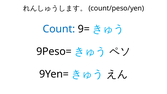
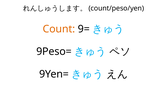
Count colour: blue -> orange (59, 29)
